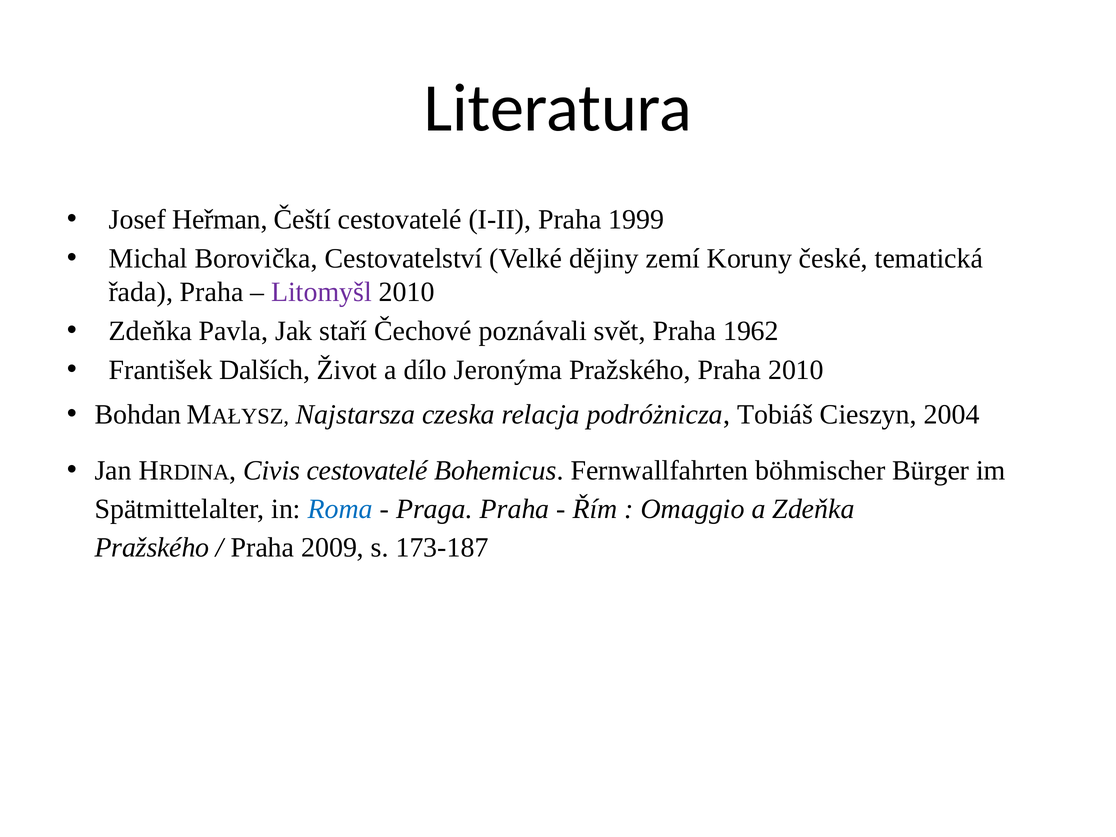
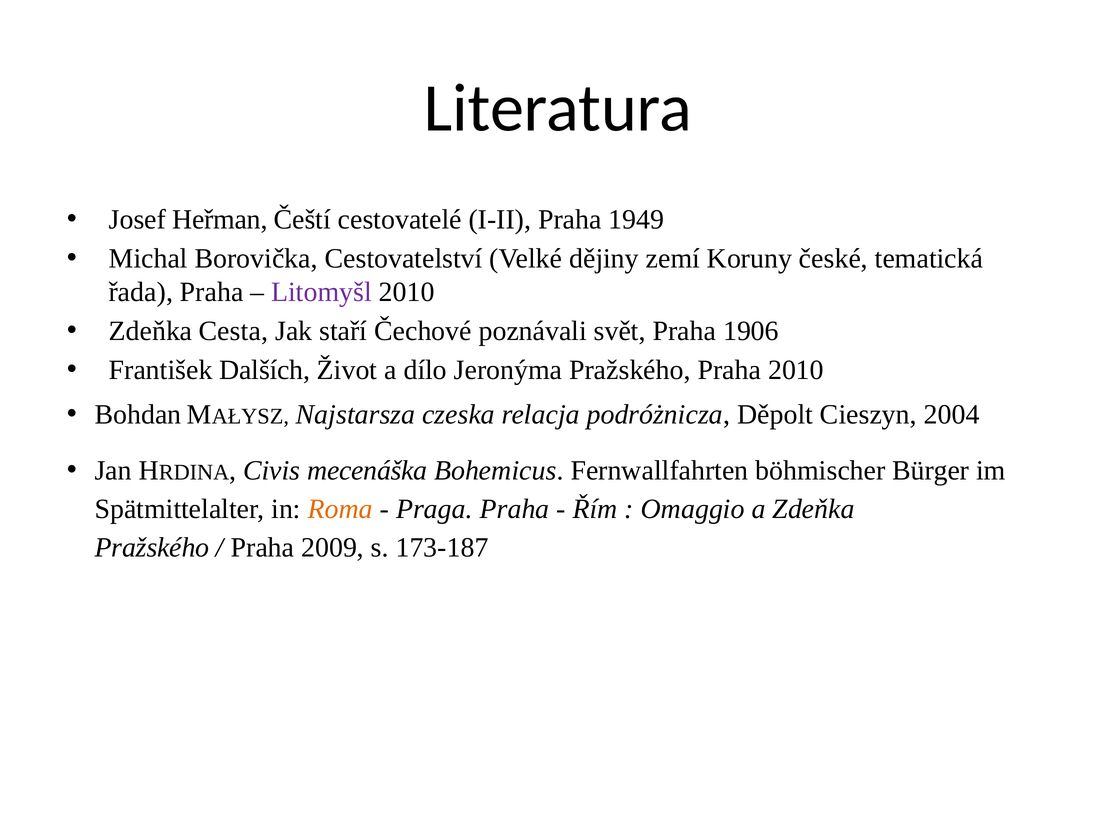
1999: 1999 -> 1949 (636, 220)
Pavla: Pavla -> Cesta (233, 331)
1962: 1962 -> 1906 (751, 331)
Tobiáš: Tobiáš -> Děpolt (775, 414)
Civis cestovatelé: cestovatelé -> mecenáška (367, 471)
Roma colour: blue -> orange (340, 509)
